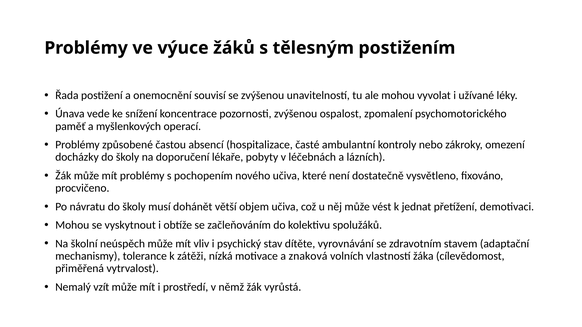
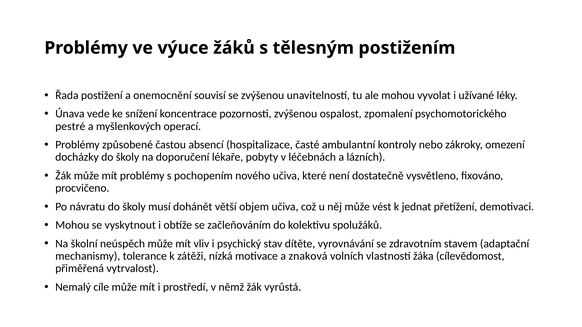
paměť: paměť -> pestré (70, 126)
vzít: vzít -> cíle (101, 287)
